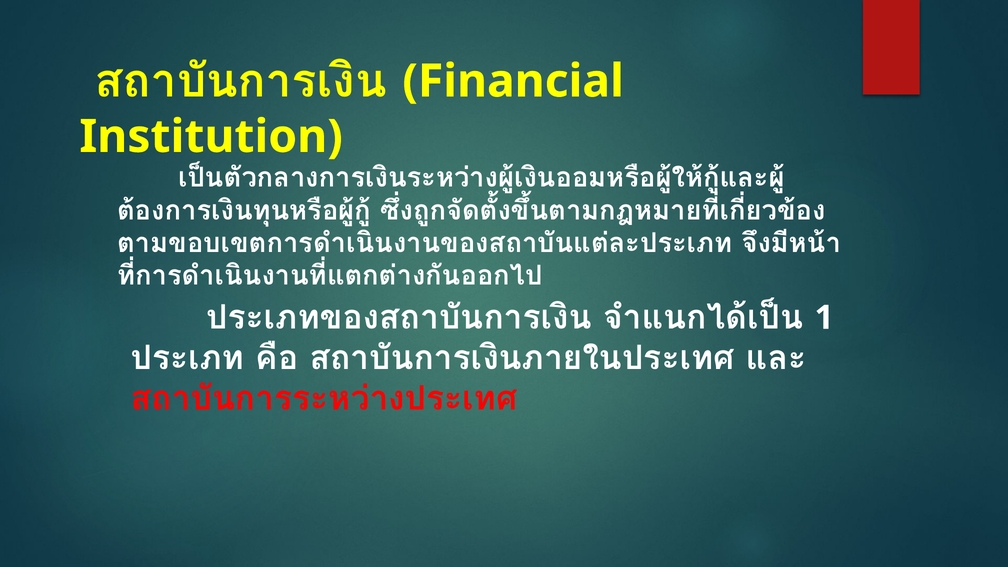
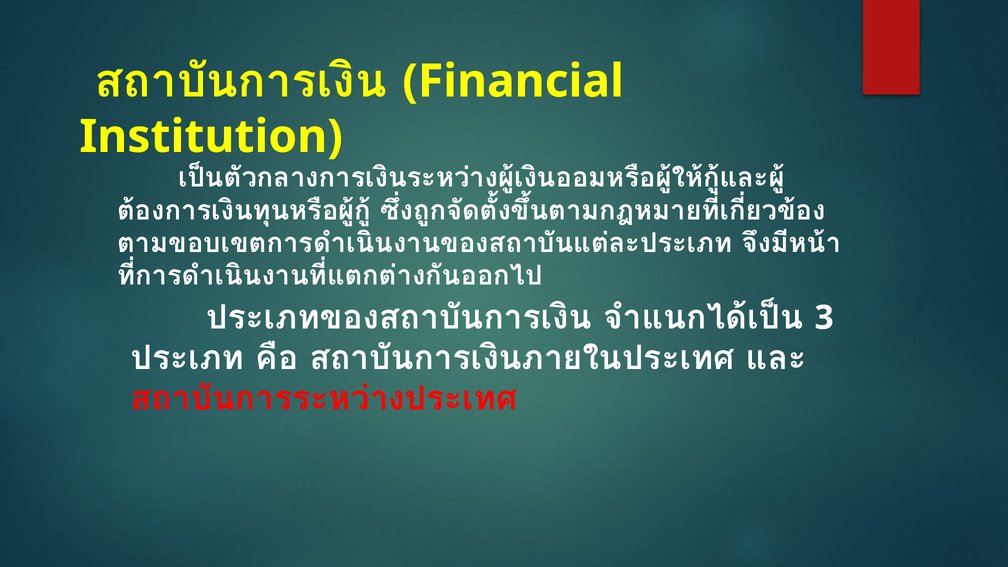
1: 1 -> 3 (824, 318)
